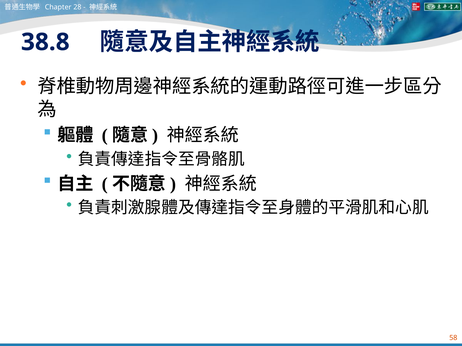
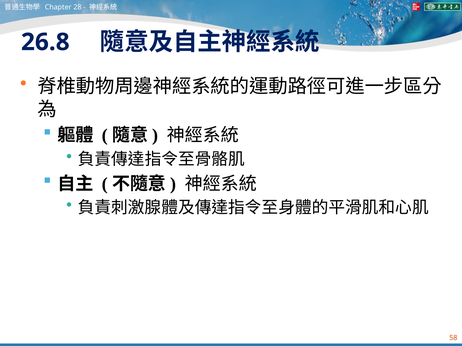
38.8: 38.8 -> 26.8 (45, 42)
